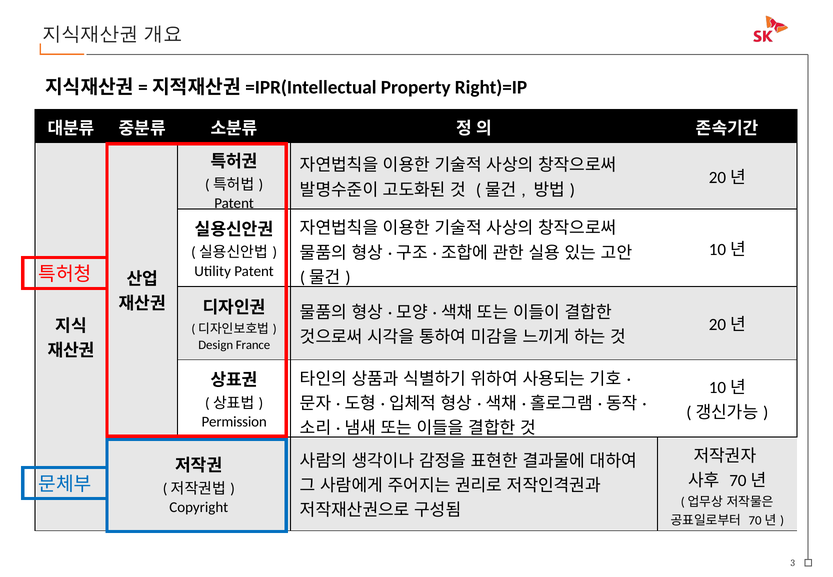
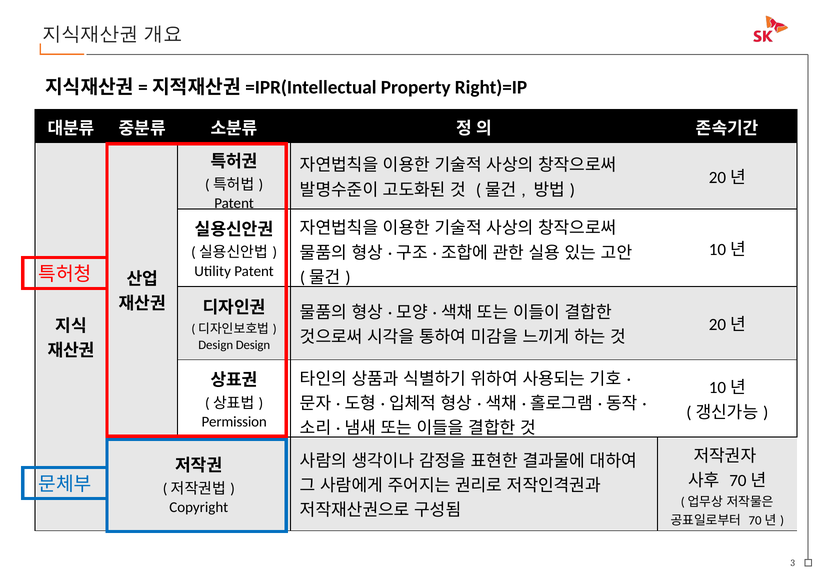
Design France: France -> Design (253, 345)
